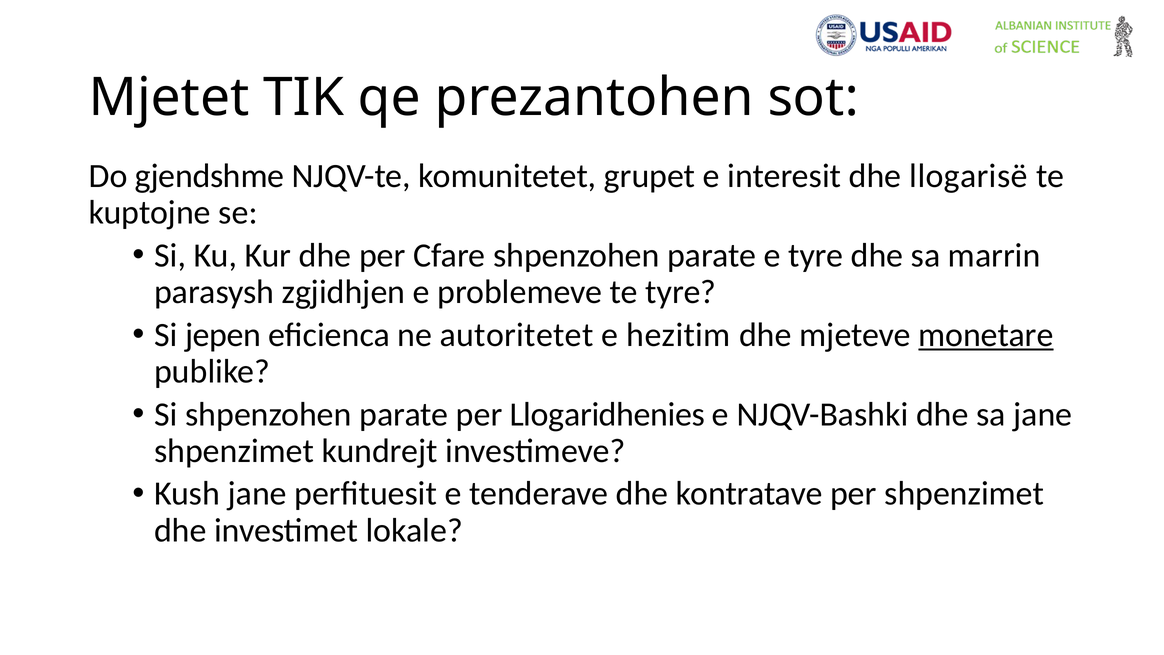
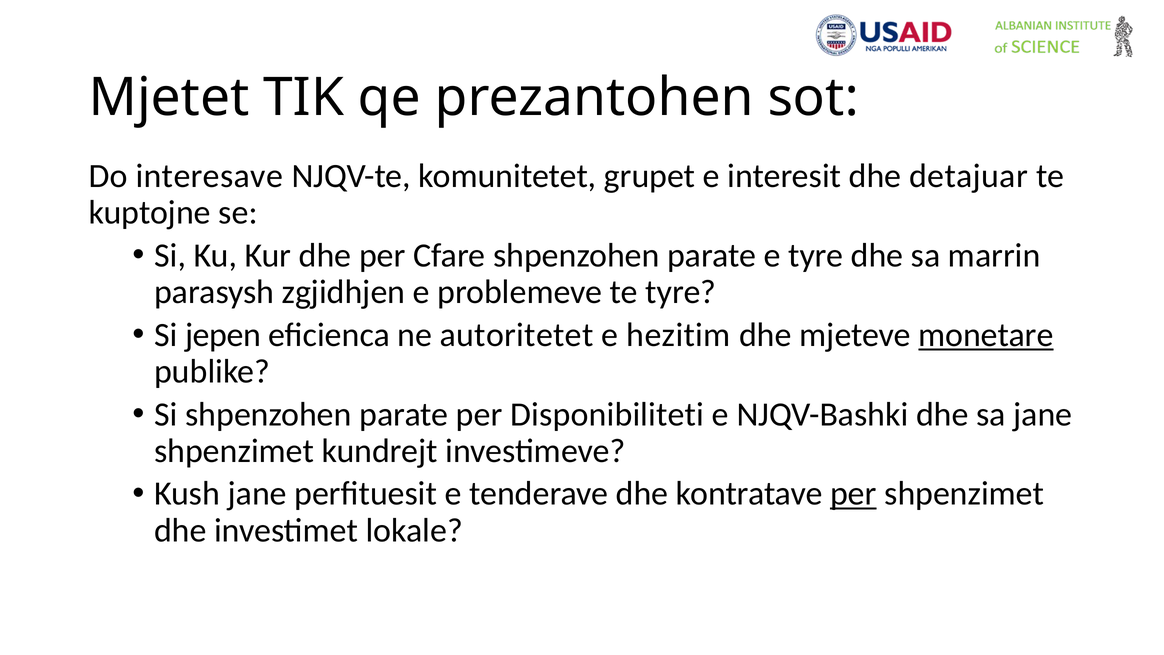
gjendshme: gjendshme -> interesave (209, 176)
llogarisë: llogarisë -> detajuar (969, 176)
Llogaridhenies: Llogaridhenies -> Disponibiliteti (607, 414)
per underline: none -> present (853, 494)
